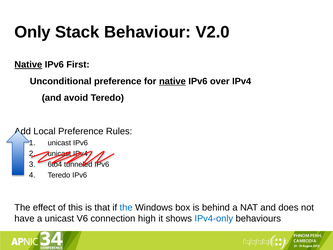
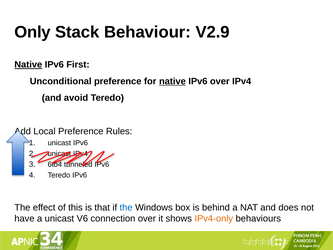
V2.0: V2.0 -> V2.9 (213, 32)
connection high: high -> over (147, 218)
IPv4-only colour: blue -> orange (214, 218)
